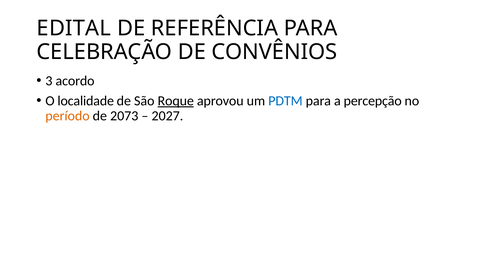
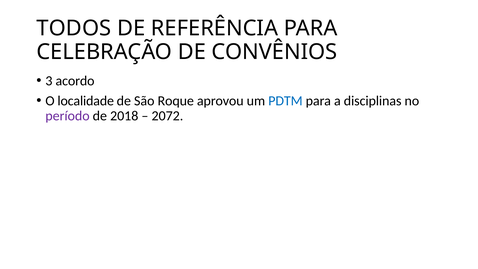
EDITAL: EDITAL -> TODOS (74, 28)
Roque underline: present -> none (176, 101)
percepção: percepção -> disciplinas (373, 101)
período colour: orange -> purple (68, 116)
2073: 2073 -> 2018 (124, 116)
2027: 2027 -> 2072 (167, 116)
